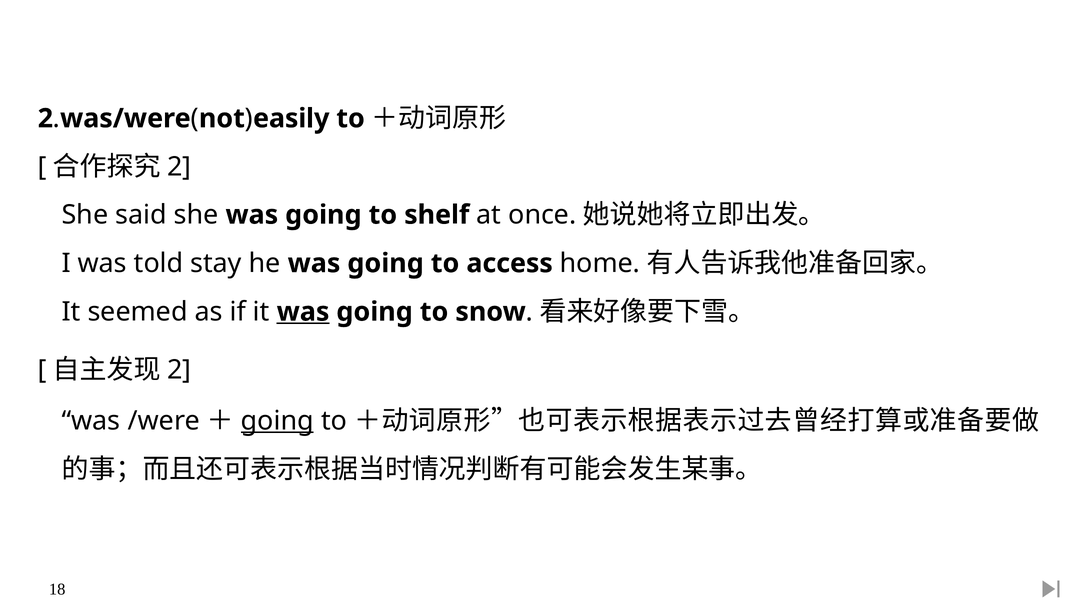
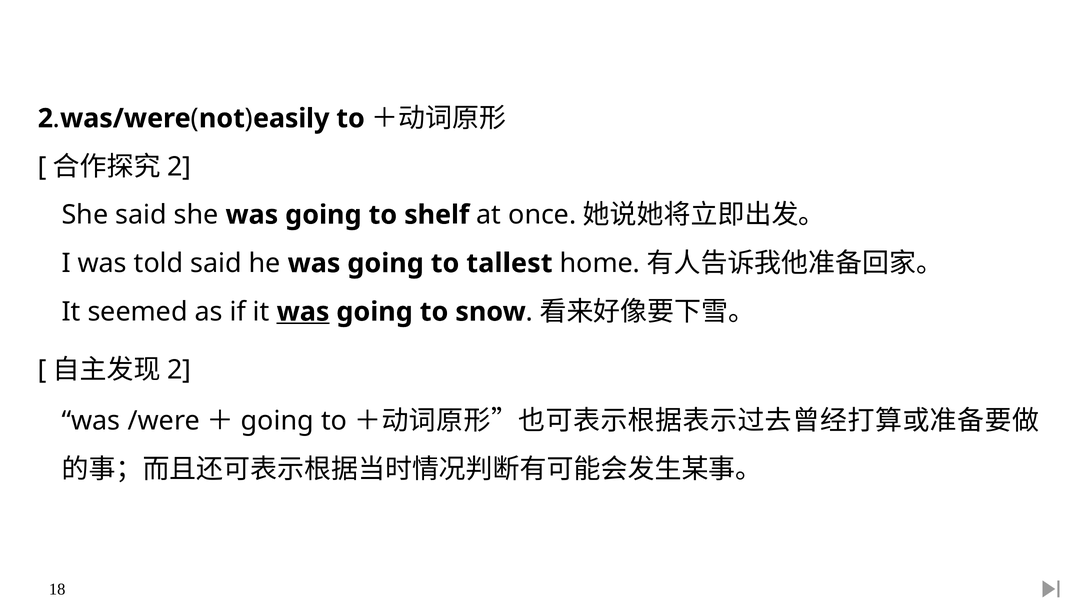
told stay: stay -> said (216, 263)
access: access -> tallest (509, 263)
going underline: present -> none (277, 421)
